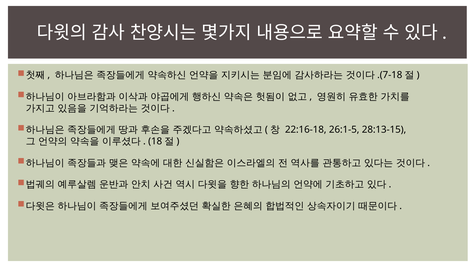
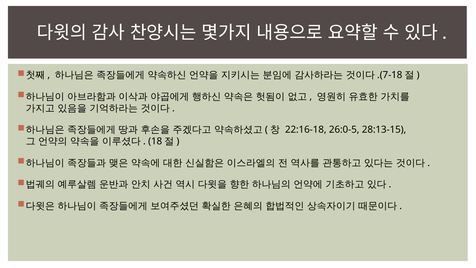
26:1-5: 26:1-5 -> 26:0-5 (344, 130)
